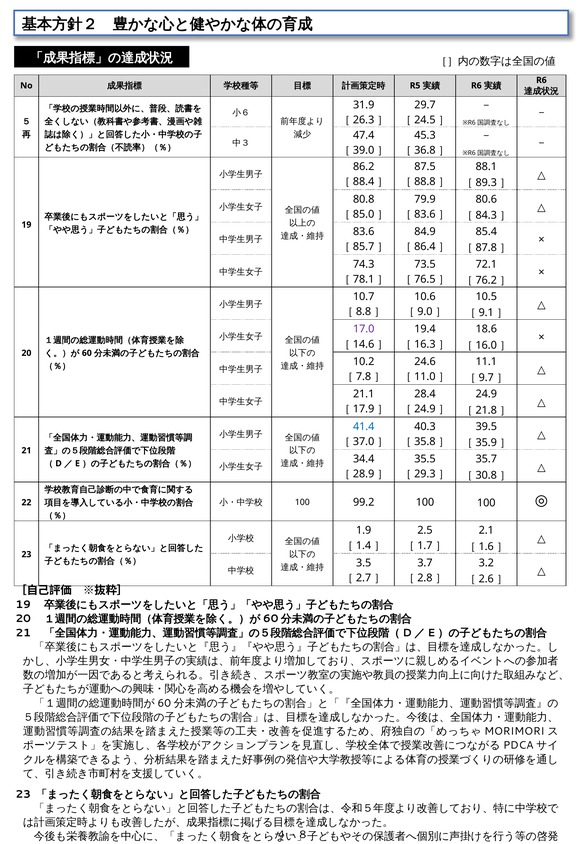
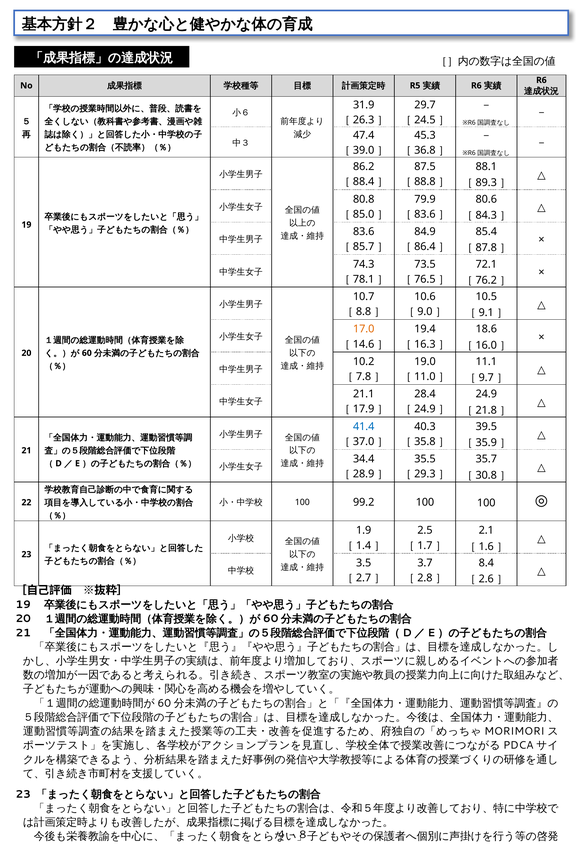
17.0 colour: purple -> orange (364, 329)
24.6: 24.6 -> 19.0 (425, 361)
3.2: 3.2 -> 8.4 (486, 563)
